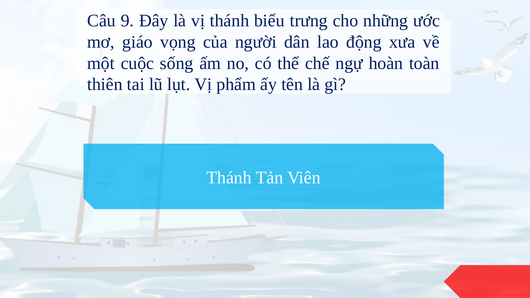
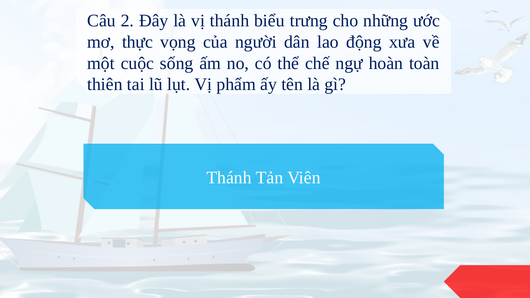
9: 9 -> 2 (127, 21)
giáo: giáo -> thực (138, 42)
